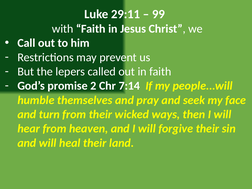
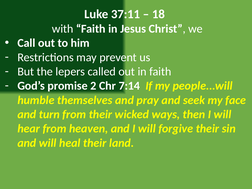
29:11: 29:11 -> 37:11 (126, 14)
99: 99 -> 18 (158, 14)
